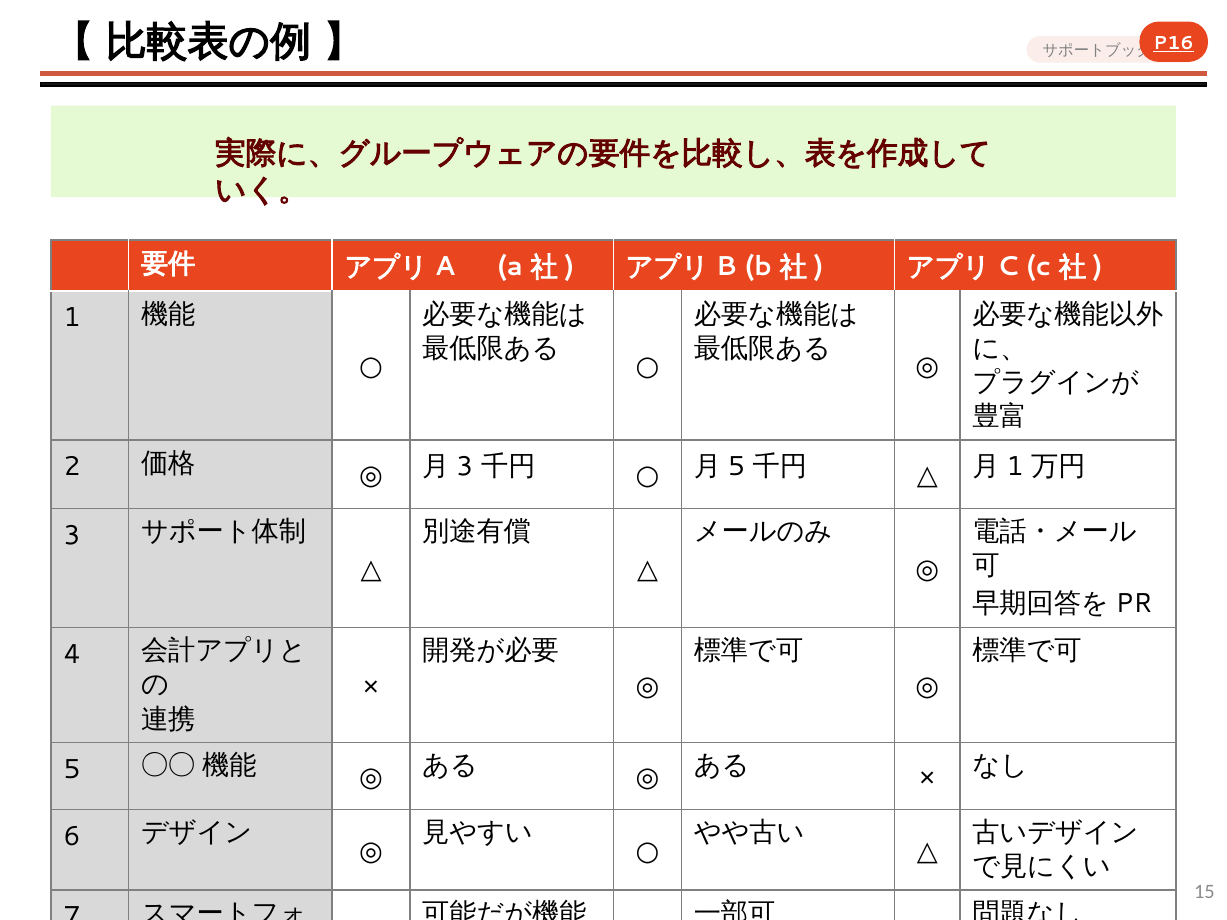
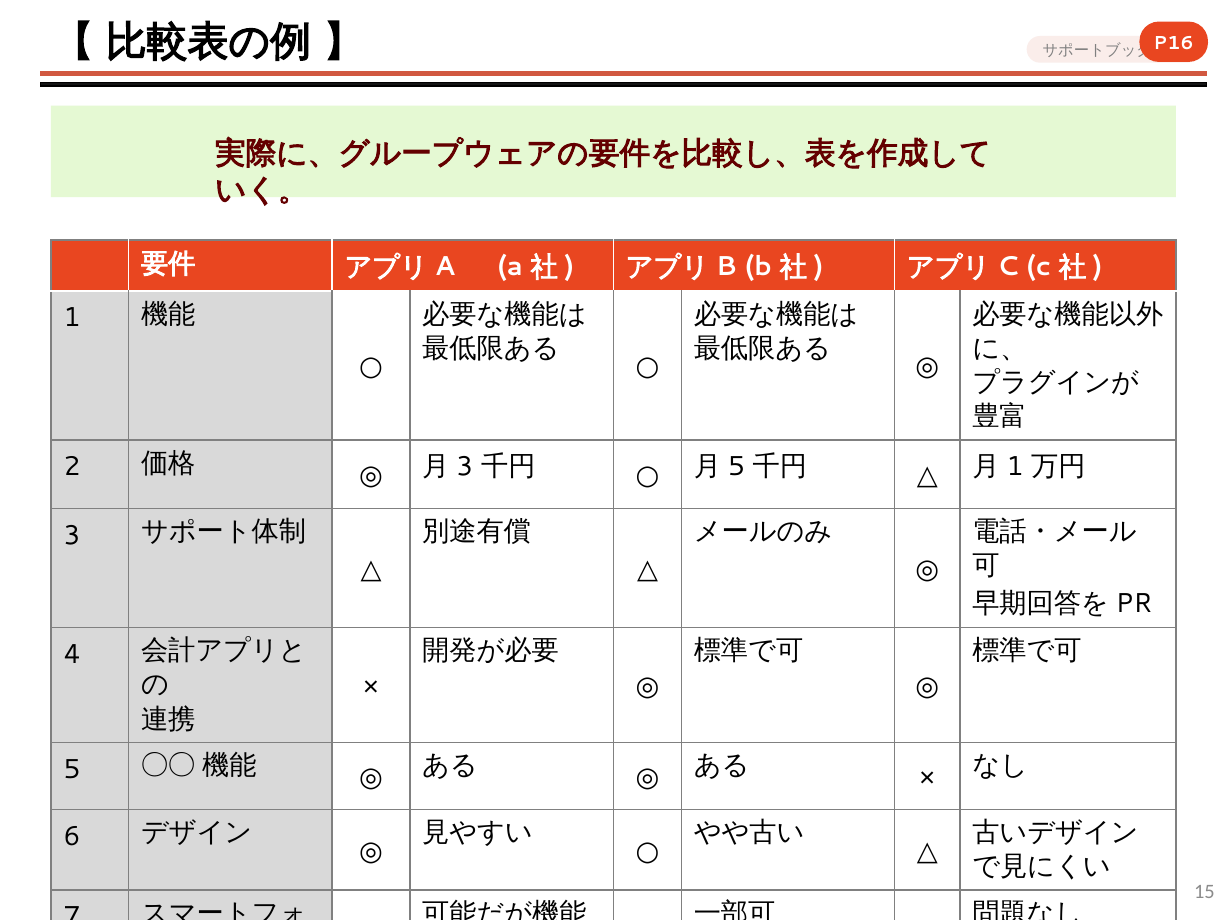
P16 underline: present -> none (1174, 43)
